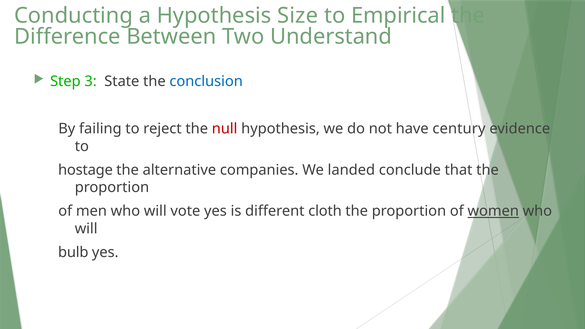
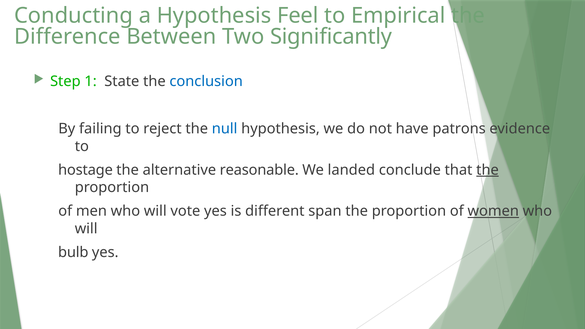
Size: Size -> Feel (298, 15)
Understand: Understand -> Significantly (331, 37)
3: 3 -> 1 (91, 81)
null colour: red -> blue (225, 129)
century: century -> patrons (459, 129)
companies: companies -> reasonable (259, 170)
the underline: none -> present (488, 170)
cloth: cloth -> span (325, 211)
